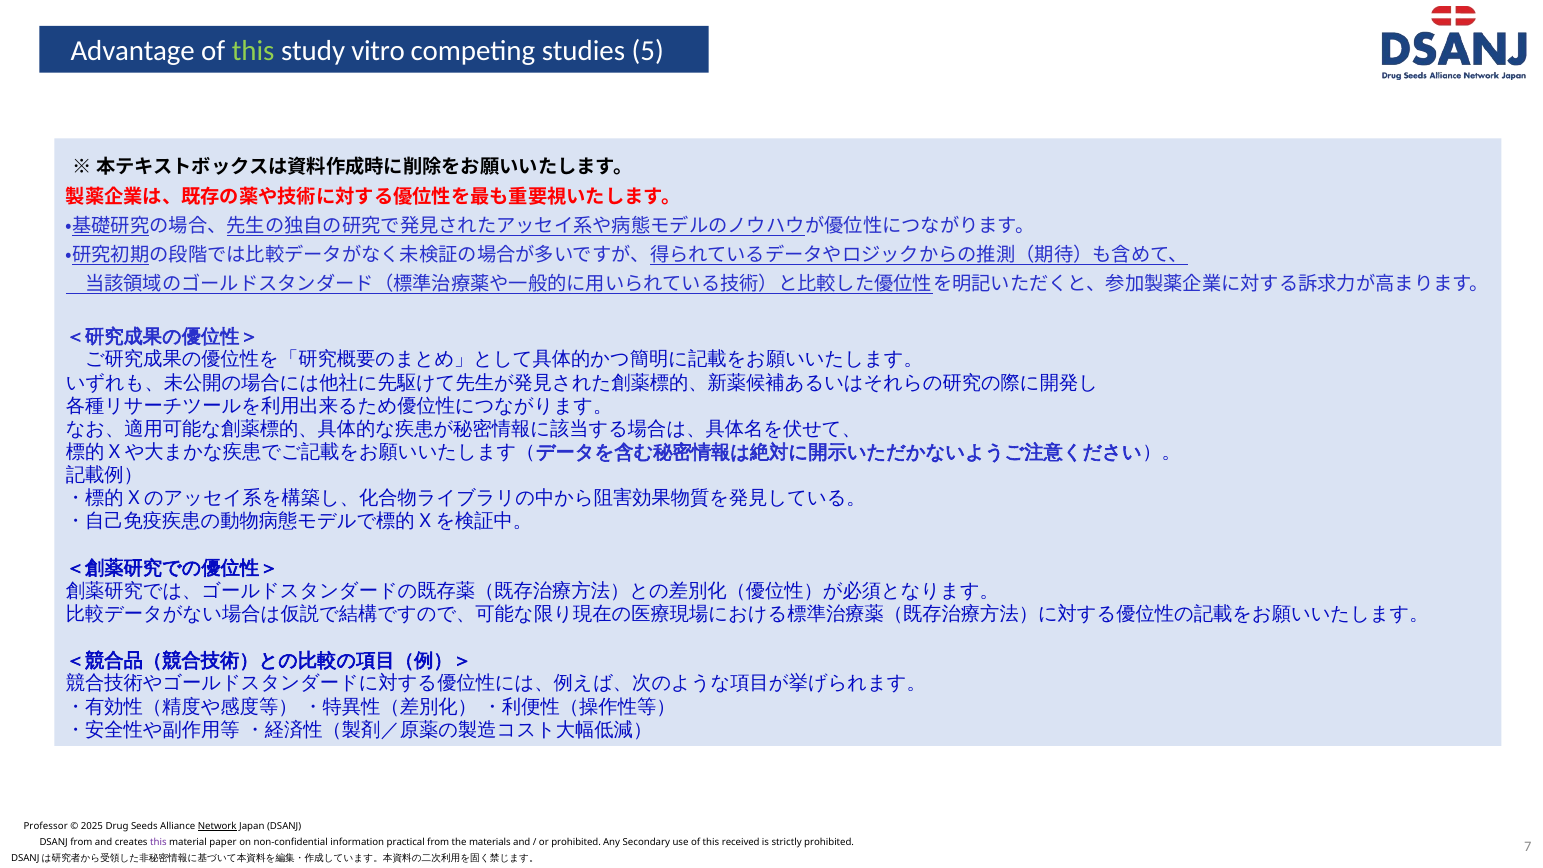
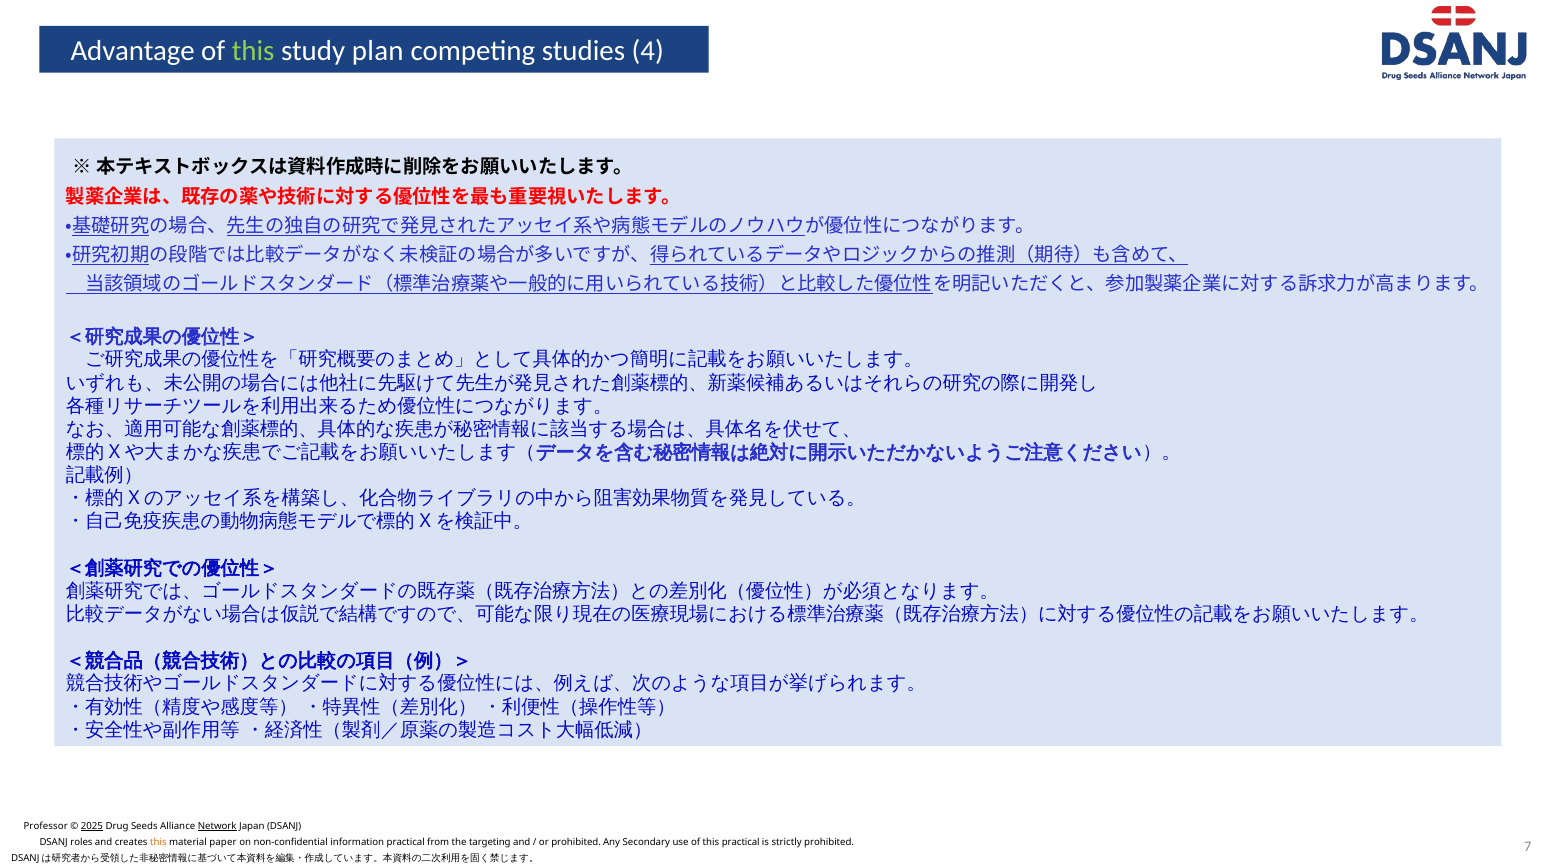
vitro: vitro -> plan (378, 51)
5: 5 -> 4 (648, 51)
2025 underline: none -> present (92, 826)
DSANJ from: from -> roles (81, 842)
this colour: purple -> orange (158, 842)
materials: materials -> targeting (490, 842)
this received: received -> practical (741, 842)
